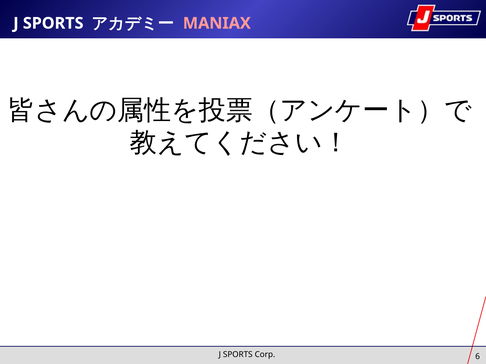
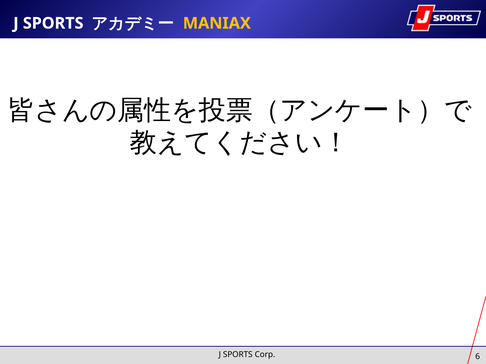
MANIAX colour: pink -> yellow (217, 23)
